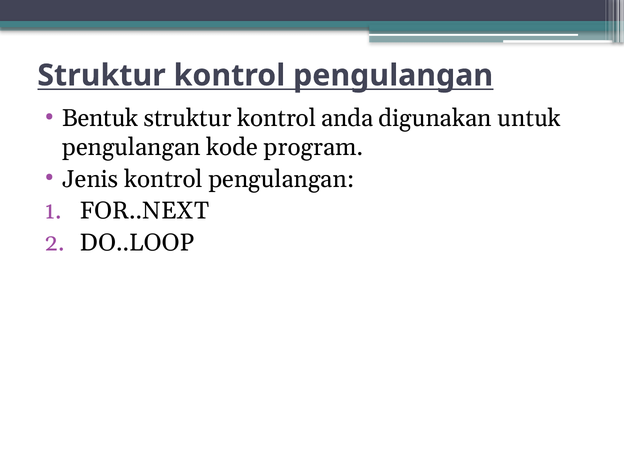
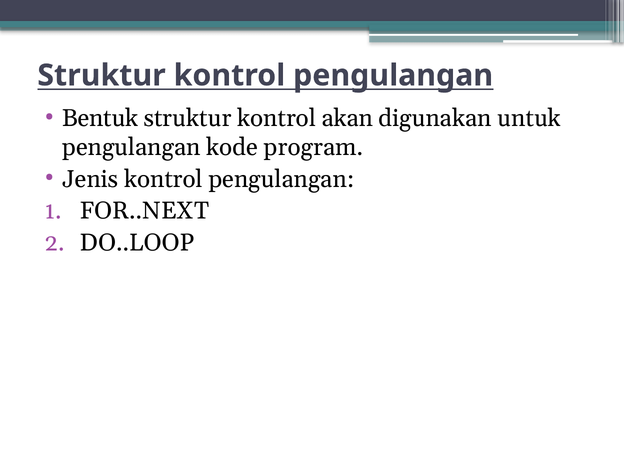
anda: anda -> akan (347, 118)
